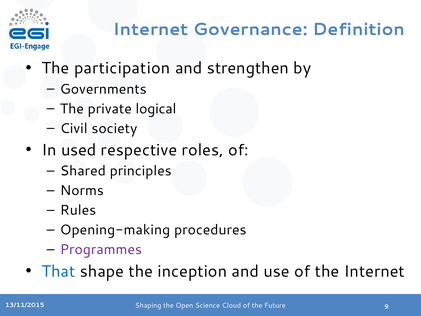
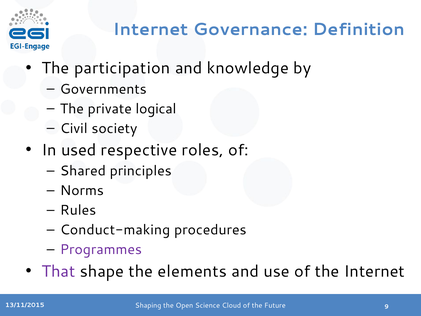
strengthen: strengthen -> knowledge (248, 68)
Opening-making: Opening-making -> Conduct-making (115, 230)
That colour: blue -> purple (58, 271)
inception: inception -> elements (192, 271)
